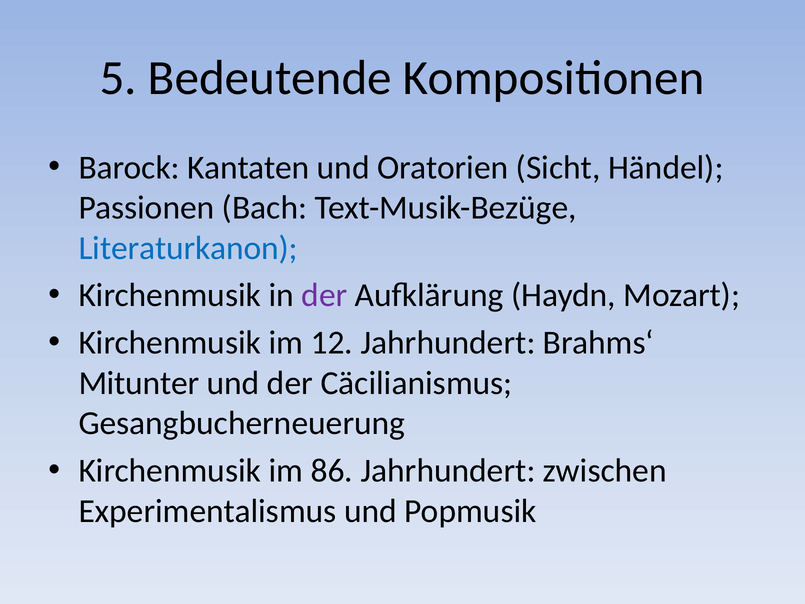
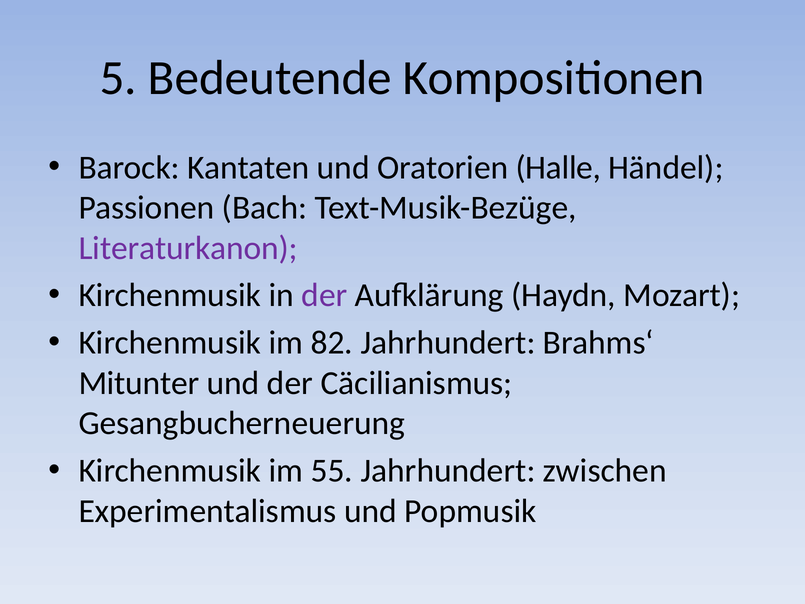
Sicht: Sicht -> Halle (558, 167)
Literaturkanon colour: blue -> purple (188, 248)
12: 12 -> 82 (332, 343)
86: 86 -> 55 (332, 471)
